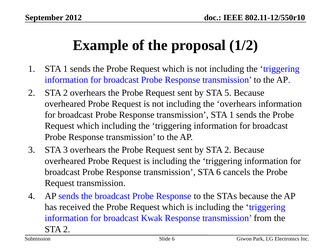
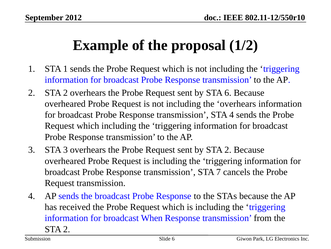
STA 5: 5 -> 6 (228, 92)
transmission STA 1: 1 -> 4 (232, 115)
STA 6: 6 -> 7 (219, 172)
Kwak: Kwak -> When (152, 218)
